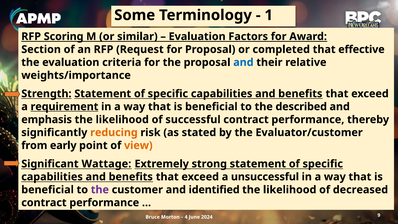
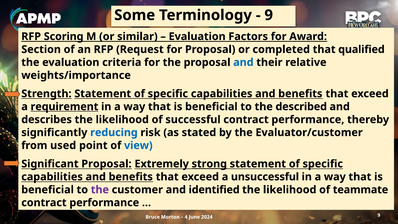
1: 1 -> 9 (269, 15)
effective: effective -> qualified (361, 49)
emphasis: emphasis -> describes (47, 120)
reducing colour: orange -> blue (114, 132)
early: early -> used (63, 145)
view colour: orange -> blue (138, 145)
Significant Wattage: Wattage -> Proposal (106, 164)
strong underline: none -> present (209, 164)
decreased: decreased -> teammate (361, 190)
